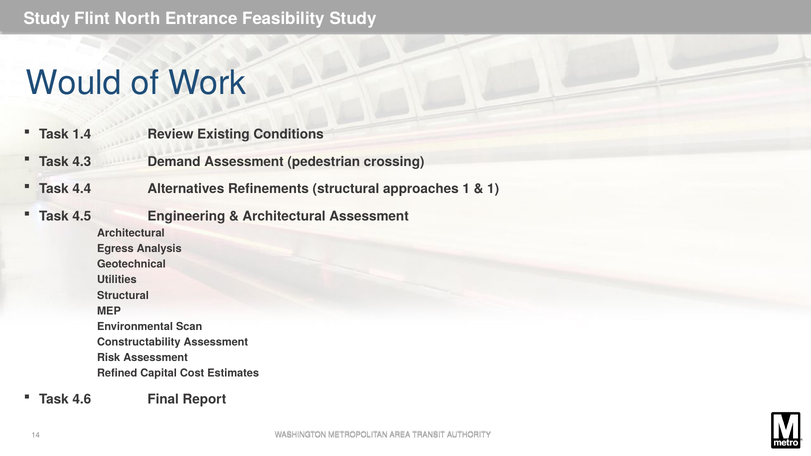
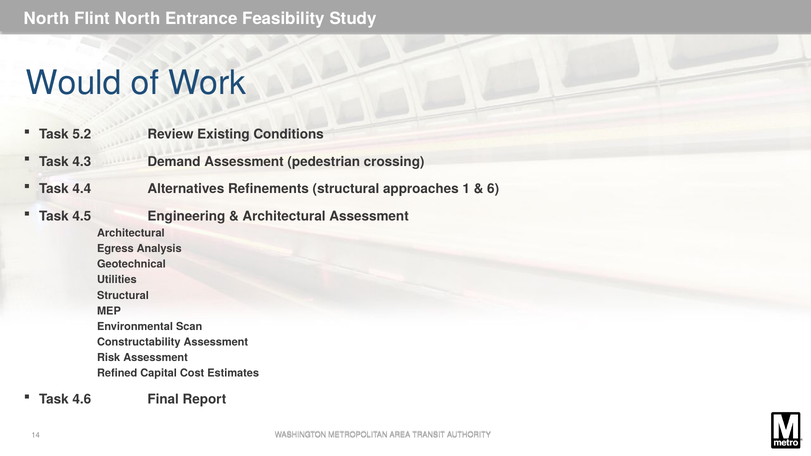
Study: Study -> North (47, 19)
1.4: 1.4 -> 5.2 (82, 134)
1: 1 -> 6 (493, 189)
